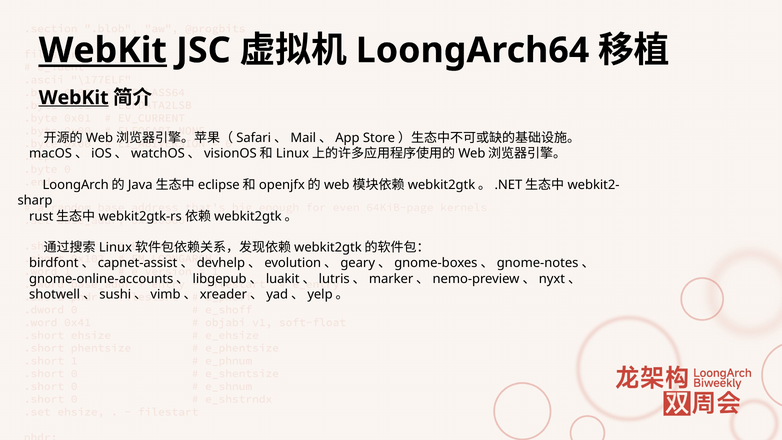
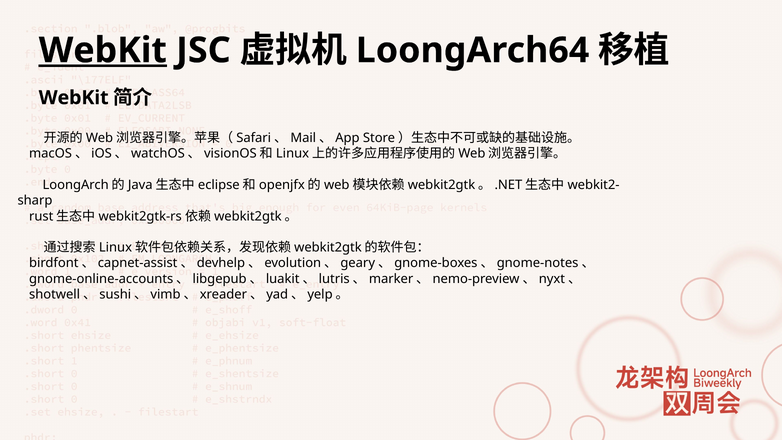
WebKit underline: present -> none (74, 98)
